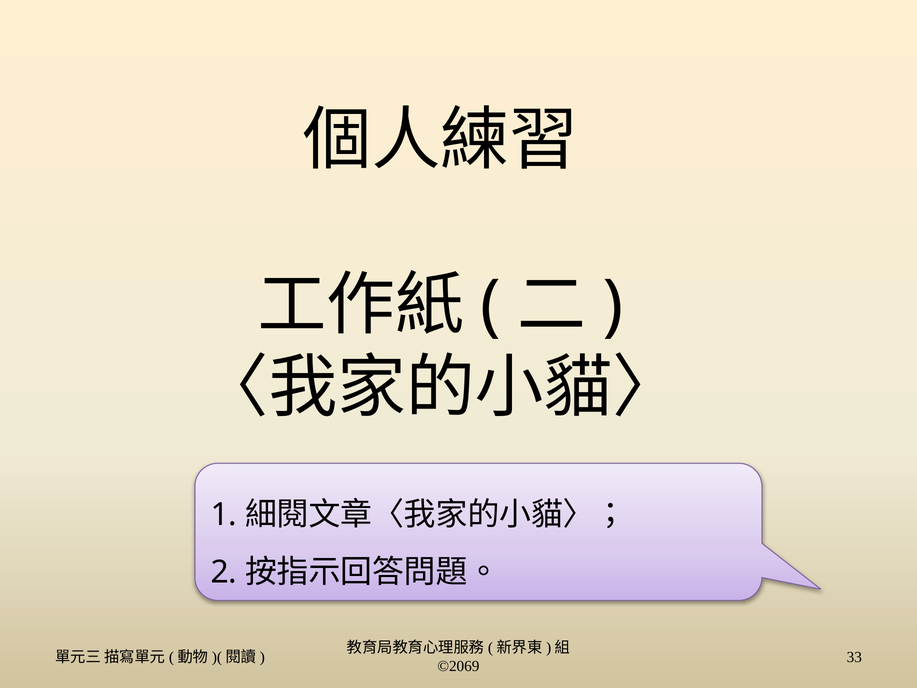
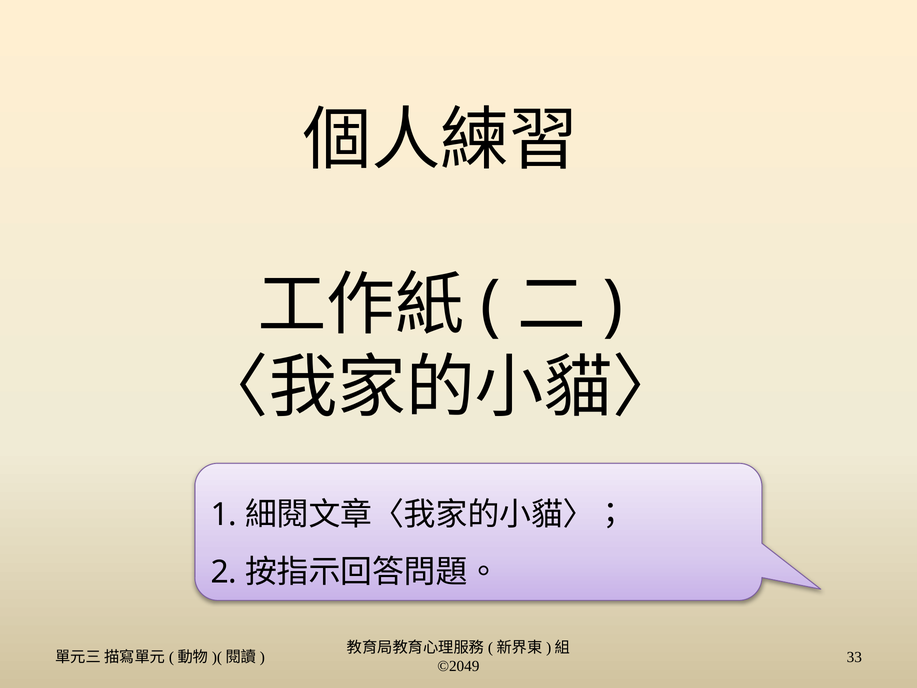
©2069: ©2069 -> ©2049 (458, 666)
